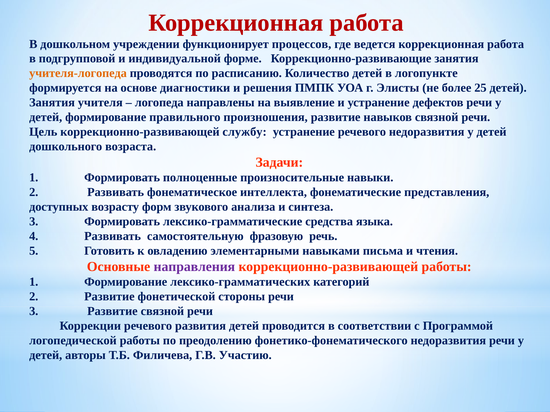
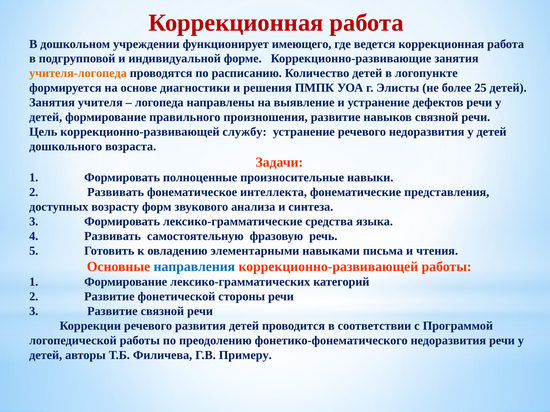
процессов: процессов -> имеющего (302, 44)
направления colour: purple -> blue (194, 267)
Участию: Участию -> Примеру (245, 356)
